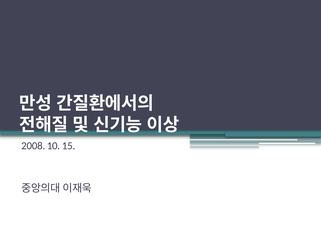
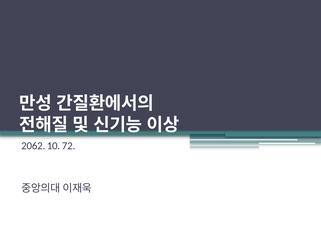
2008: 2008 -> 2062 (33, 146)
15: 15 -> 72 (69, 146)
